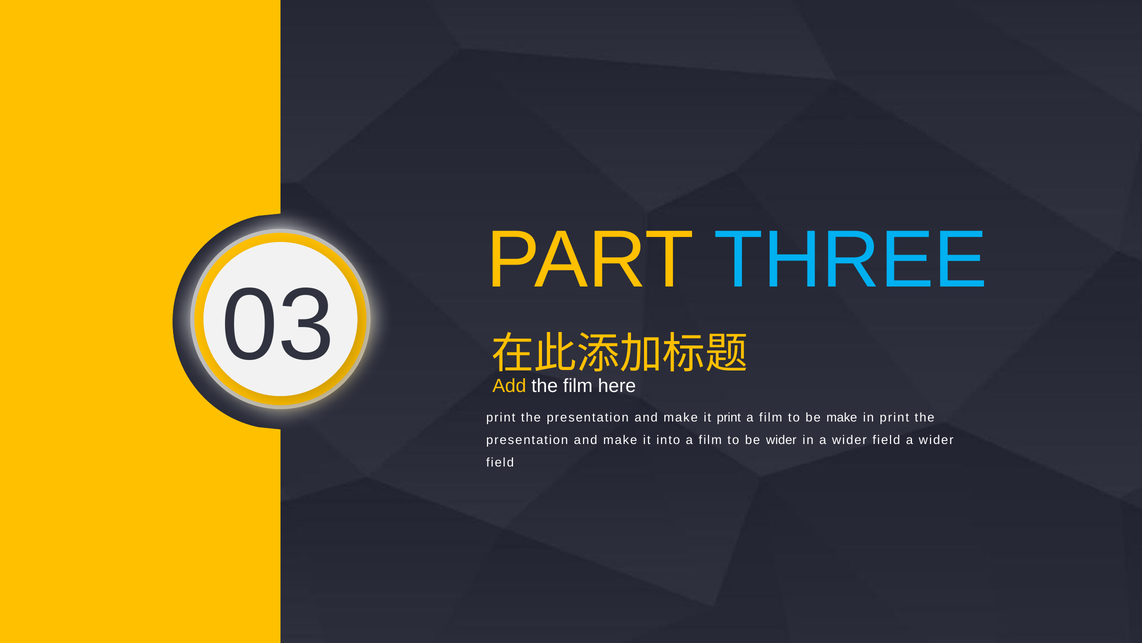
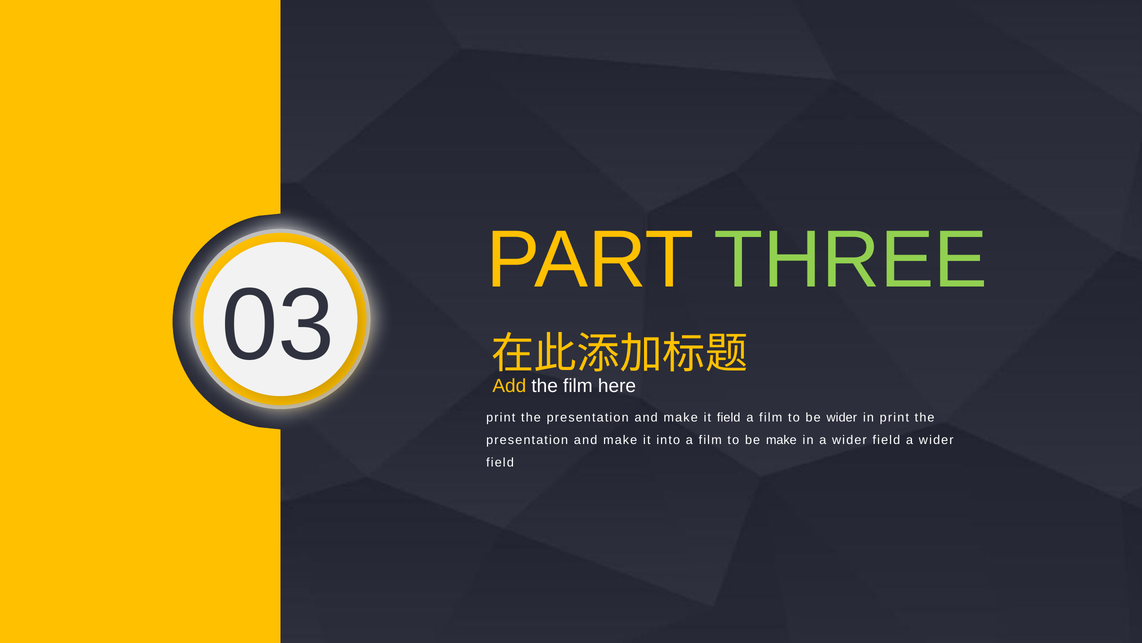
THREE colour: light blue -> light green (851, 260)
it print: print -> field (729, 417)
be make: make -> wider (842, 417)
be wider: wider -> make (781, 440)
